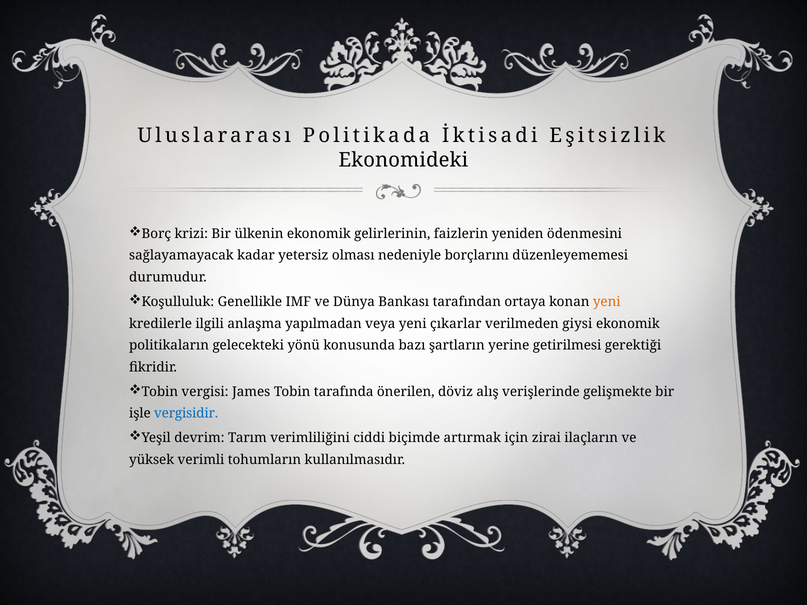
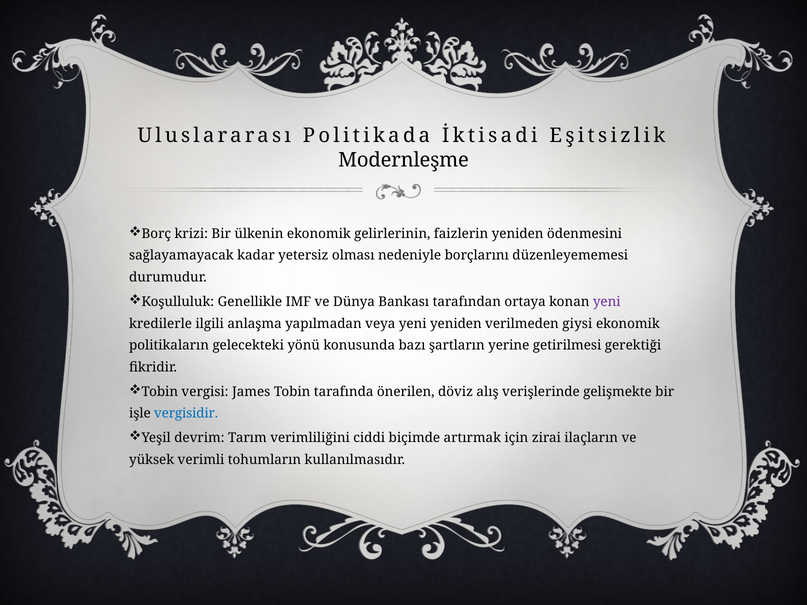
Ekonomideki: Ekonomideki -> Modernleşme (404, 160)
yeni colour: orange -> purple (607, 302)
yeni çıkarlar: çıkarlar -> yeniden (456, 324)
